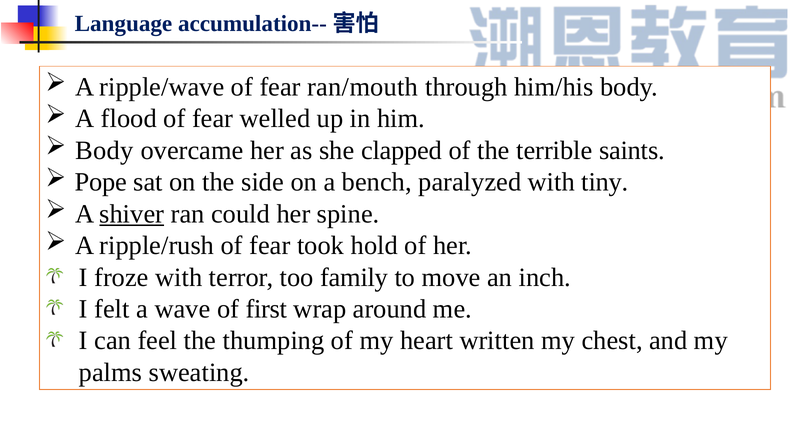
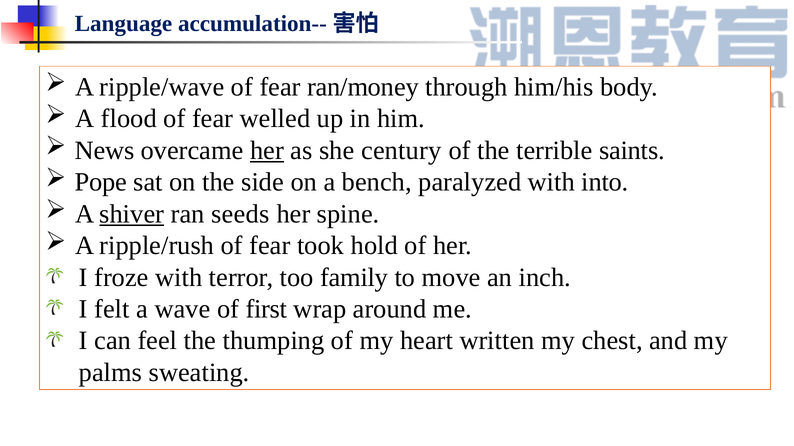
ran/mouth: ran/mouth -> ran/money (363, 87)
Body: Body -> News (105, 151)
her underline: none -> present (267, 151)
clapped: clapped -> century (401, 151)
tiny: tiny -> into (605, 182)
could: could -> seeds (240, 214)
